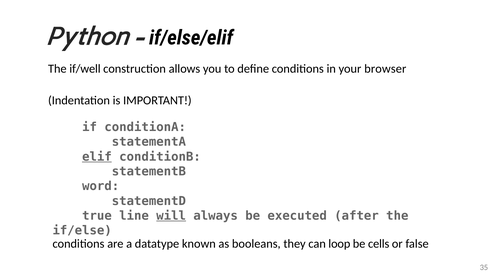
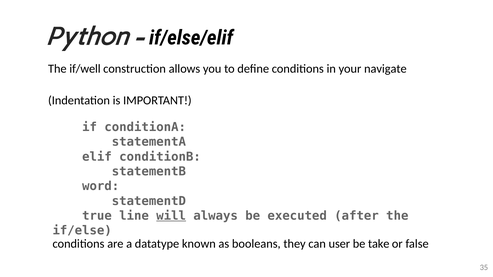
browser: browser -> navigate (385, 69)
elif underline: present -> none (97, 157)
loop: loop -> user (339, 244)
cells: cells -> take (379, 244)
